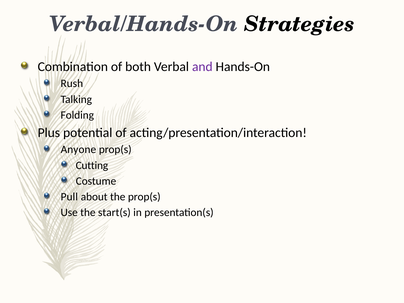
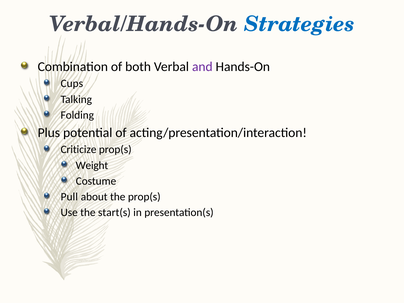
Strategies colour: black -> blue (300, 24)
Rush: Rush -> Cups (72, 84)
Anyone: Anyone -> Criticize (79, 150)
Cutting: Cutting -> Weight (92, 165)
